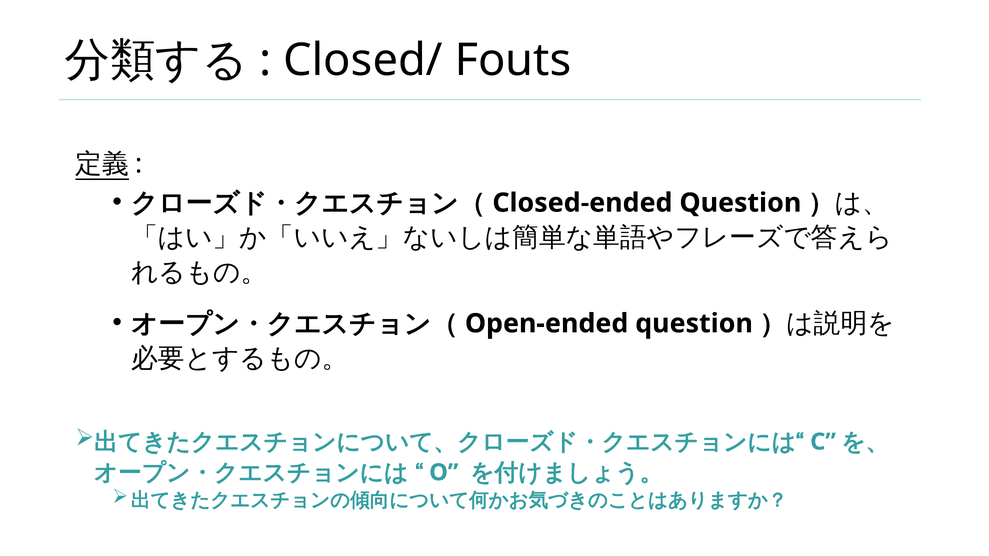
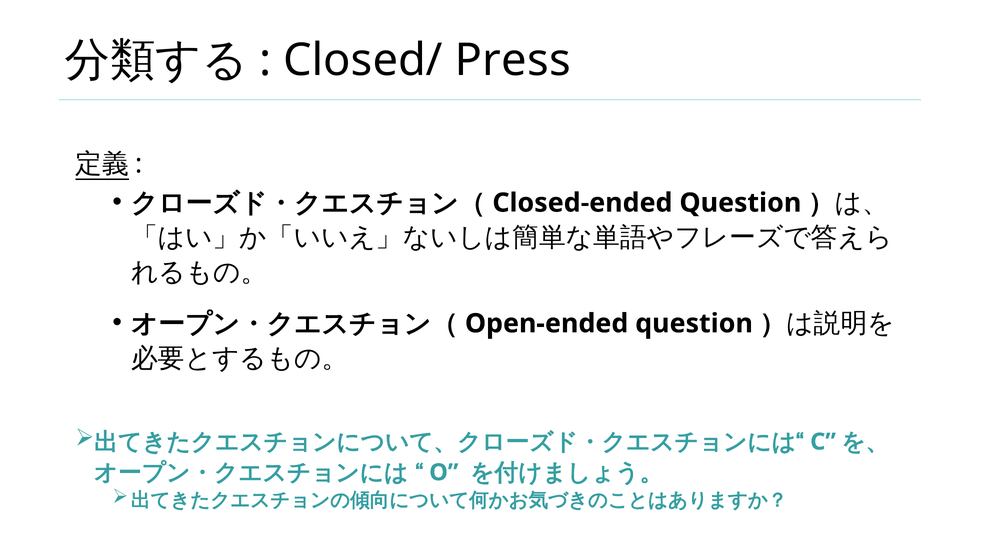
Fouts: Fouts -> Press (513, 60)
